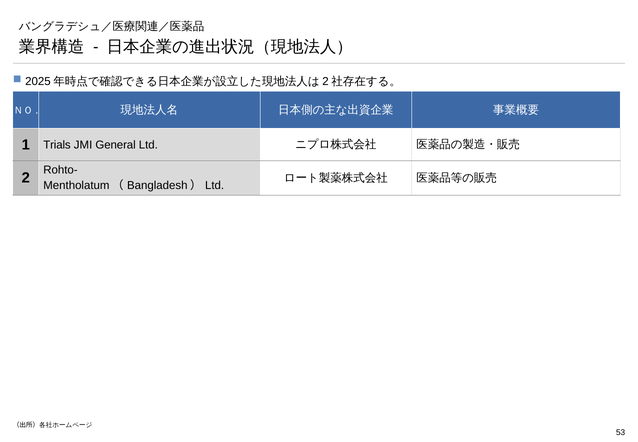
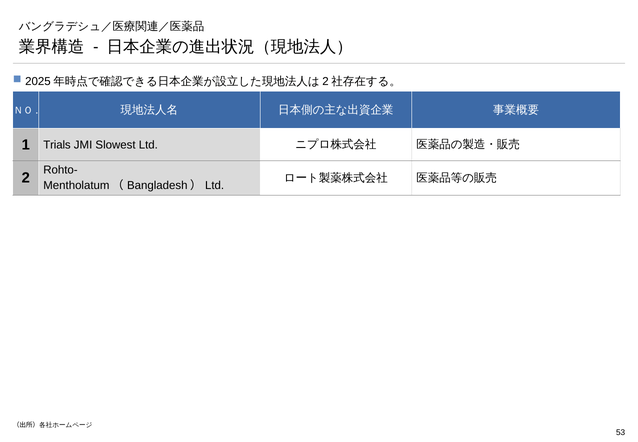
General: General -> Slowest (116, 145)
